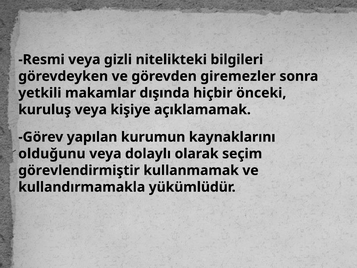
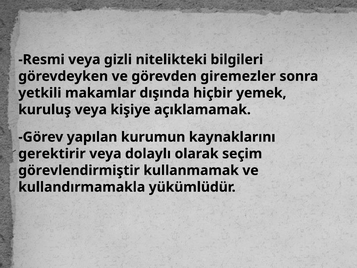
önceki: önceki -> yemek (261, 93)
olduğunu: olduğunu -> gerektirir (52, 154)
